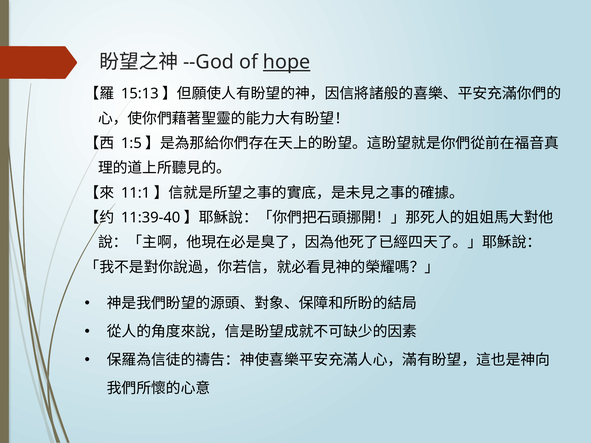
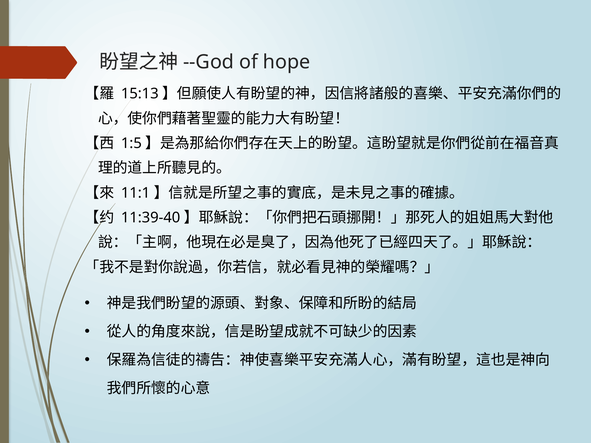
hope underline: present -> none (287, 62)
